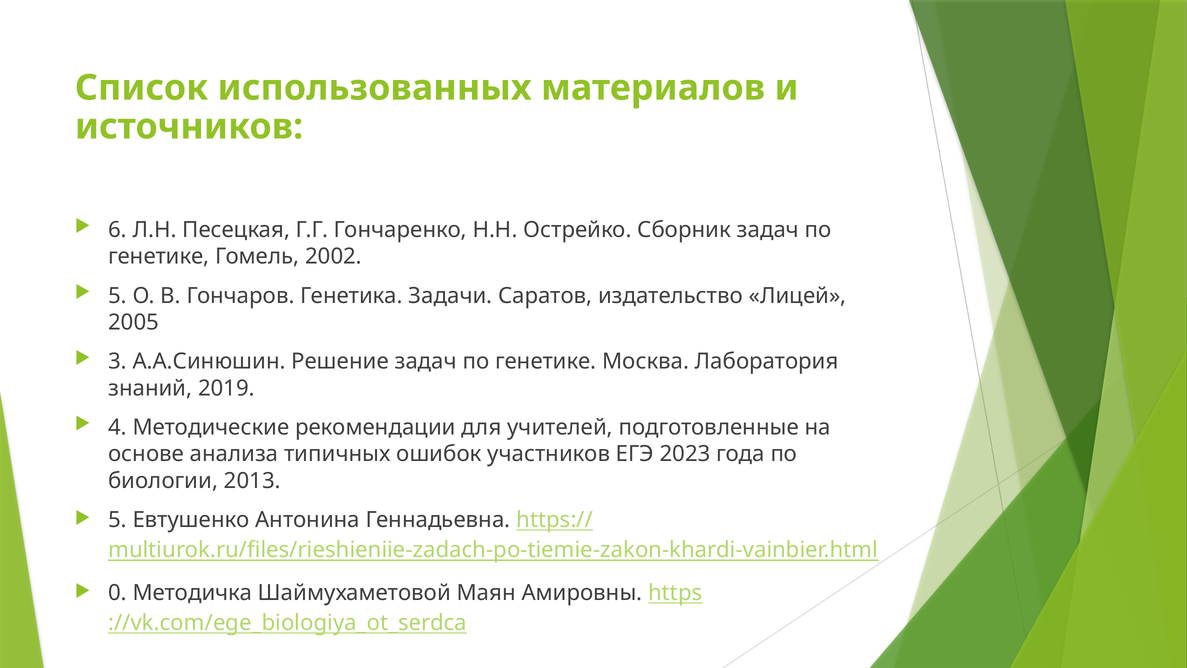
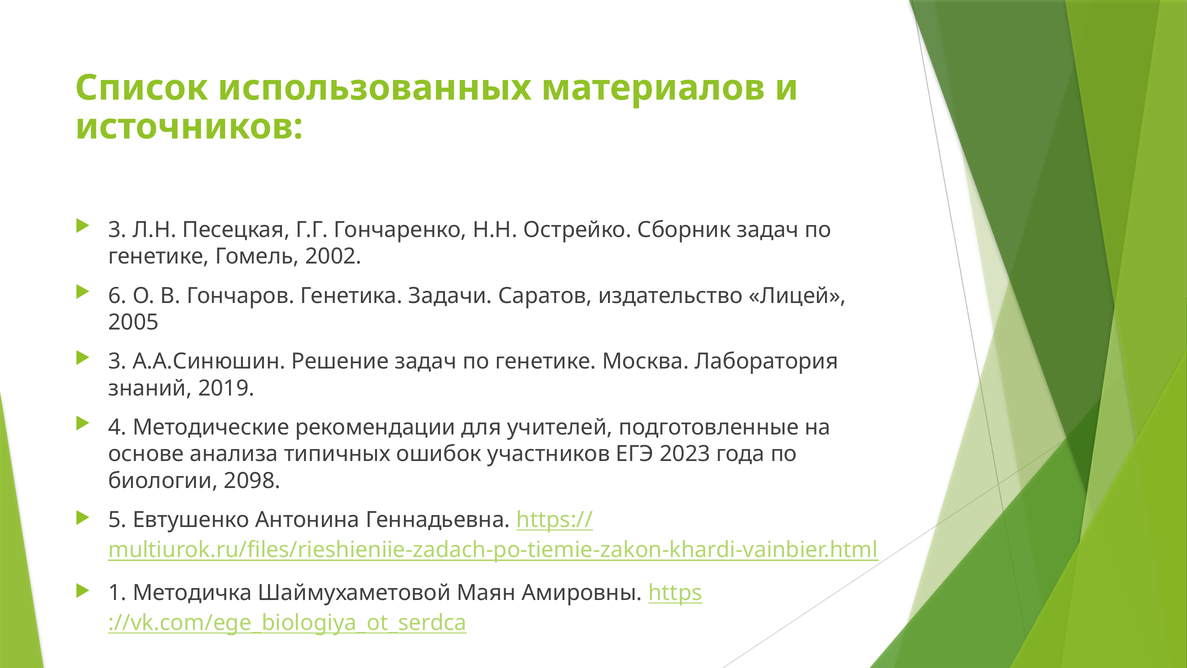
6: 6 -> 3 (118, 230)
5: 5 -> 6 (118, 296)
2013: 2013 -> 2098 (252, 481)
0: 0 -> 1 (118, 593)
